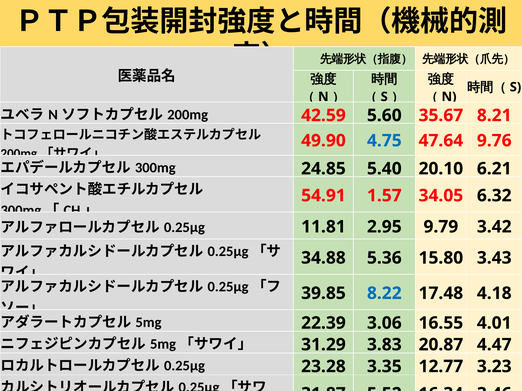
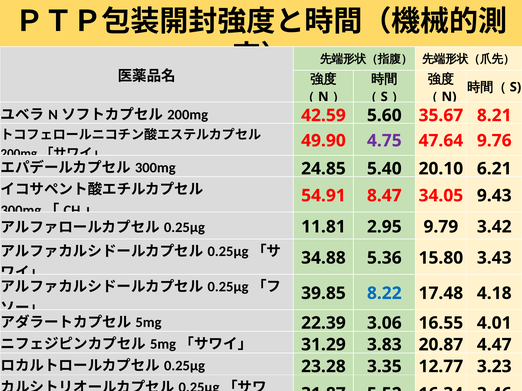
4.75 colour: blue -> purple (384, 141)
1.57: 1.57 -> 8.47 (384, 196)
6.32: 6.32 -> 9.43 (494, 196)
